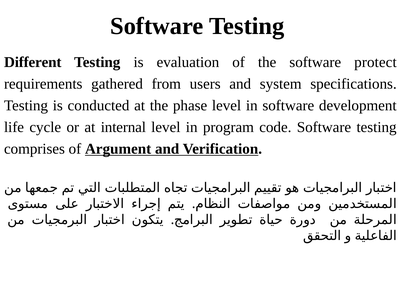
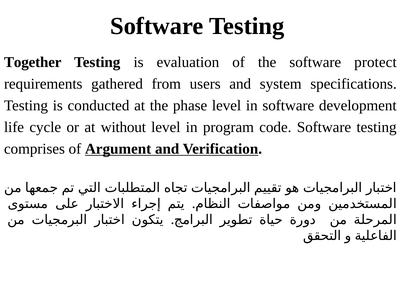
Different: Different -> Together (33, 62)
internal: internal -> without (123, 127)
